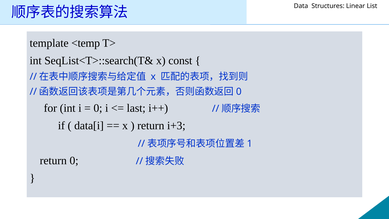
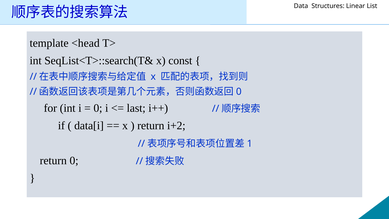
<temp: <temp -> <head (86, 43)
i+3: i+3 -> i+2 (176, 126)
